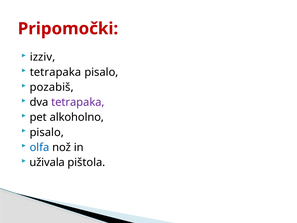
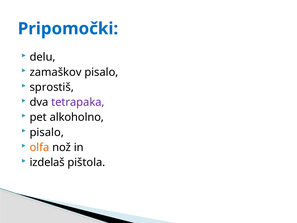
Pripomočki colour: red -> blue (68, 29)
izziv: izziv -> delu (43, 57)
tetrapaka: tetrapaka -> zamaškov (56, 72)
pozabiš: pozabiš -> sprostiš (52, 87)
olfa colour: blue -> orange (39, 147)
uživala: uživala -> izdelaš (47, 162)
